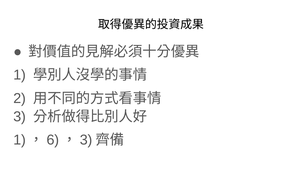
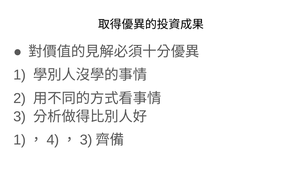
6: 6 -> 4 (53, 140)
